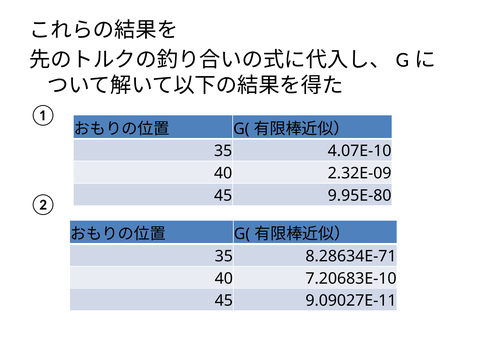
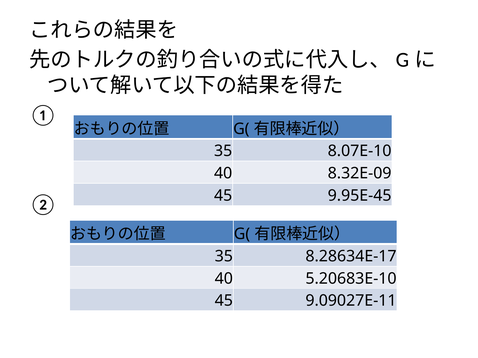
4.07E-10: 4.07E-10 -> 8.07E-10 (360, 151)
2.32E-09: 2.32E-09 -> 8.32E-09 (360, 174)
9.95E-80: 9.95E-80 -> 9.95E-45 (360, 196)
8.28634E-71: 8.28634E-71 -> 8.28634E-17 (351, 257)
7.20683E-10: 7.20683E-10 -> 5.20683E-10 (351, 279)
